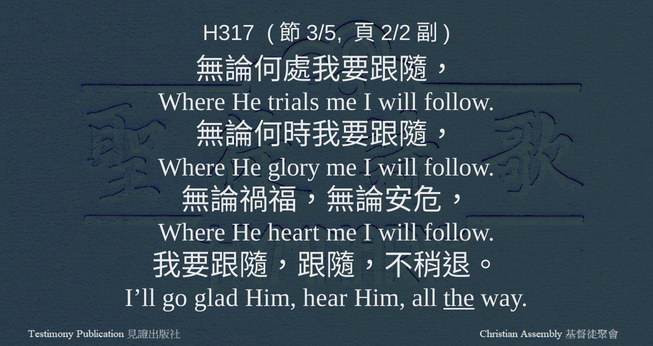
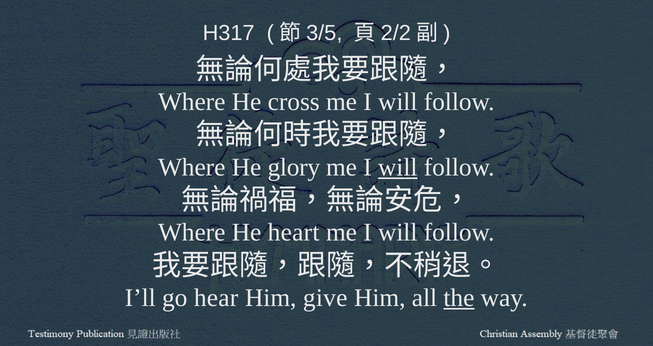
trials: trials -> cross (294, 102)
will underline: none -> present (398, 167)
glad: glad -> hear (216, 298)
hear: hear -> give (325, 298)
